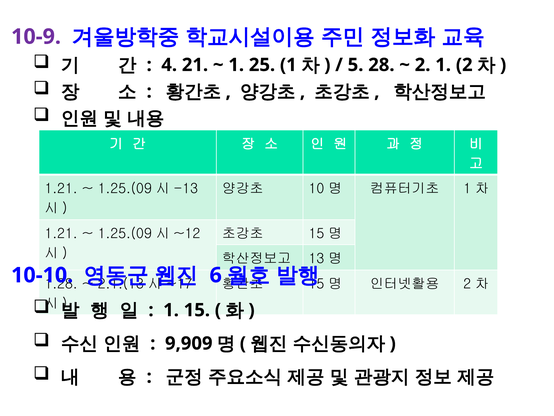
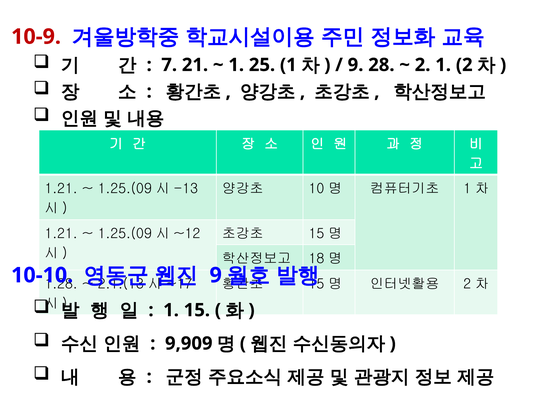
10-9 colour: purple -> red (36, 37)
4: 4 -> 7 (169, 65)
5: 5 -> 9 (356, 65)
13: 13 -> 18 (316, 258)
6: 6 -> 9 (216, 275)
